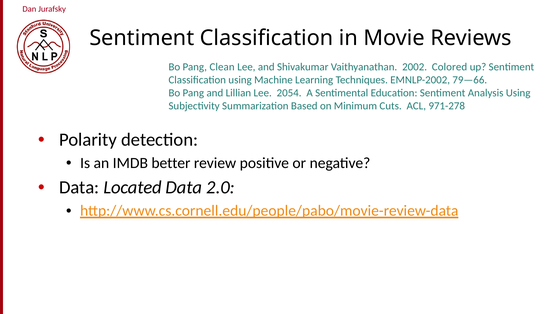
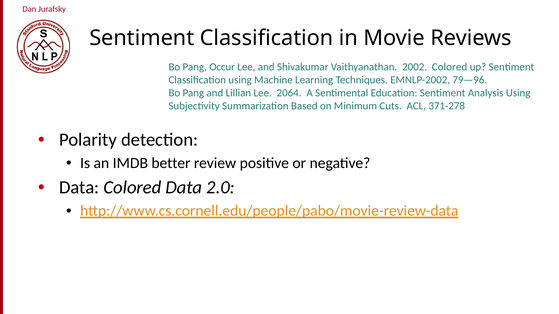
Clean: Clean -> Occur (222, 67)
79—66: 79—66 -> 79—96 (470, 80)
2054: 2054 -> 2064 (289, 93)
971-278: 971-278 -> 371-278 (447, 106)
Data Located: Located -> Colored (132, 188)
